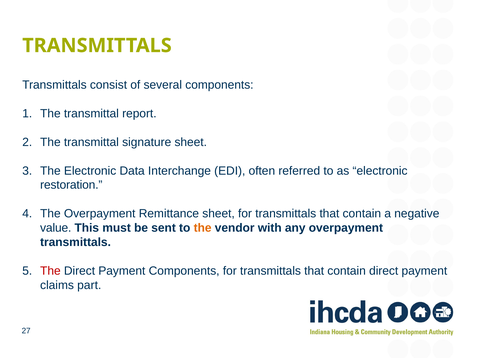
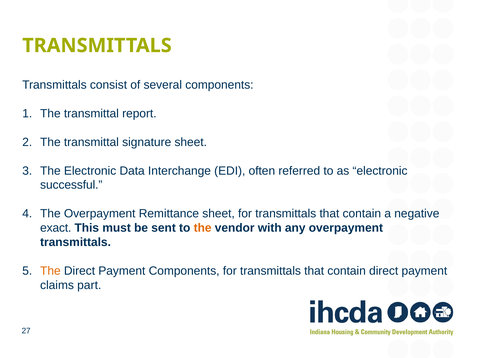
restoration: restoration -> successful (71, 185)
value: value -> exact (56, 228)
The colour: red -> orange (50, 271)
